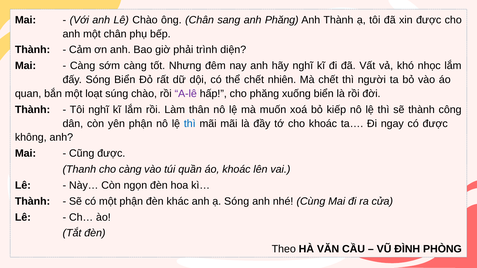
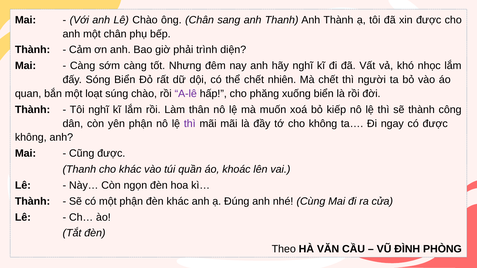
anh Phăng: Phăng -> Thanh (282, 20)
thì colour: blue -> purple (190, 124)
cho khoác: khoác -> không (323, 124)
cho càng: càng -> khác (130, 170)
ạ Sóng: Sóng -> Đúng (237, 202)
